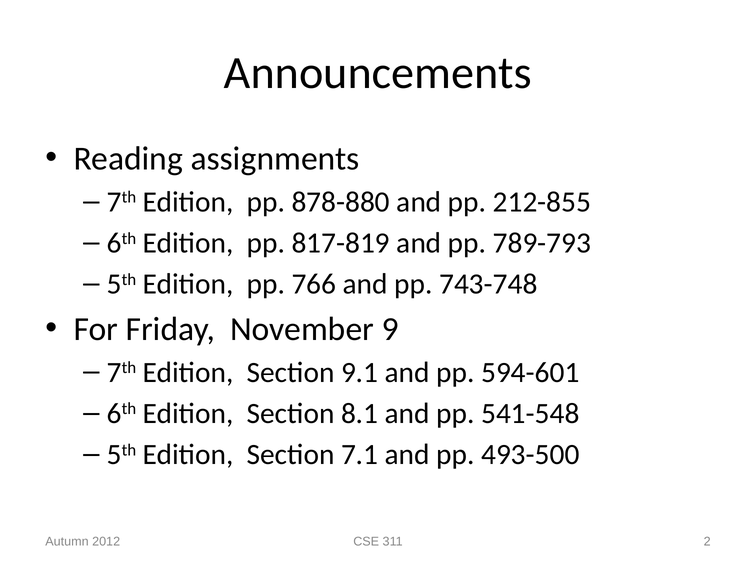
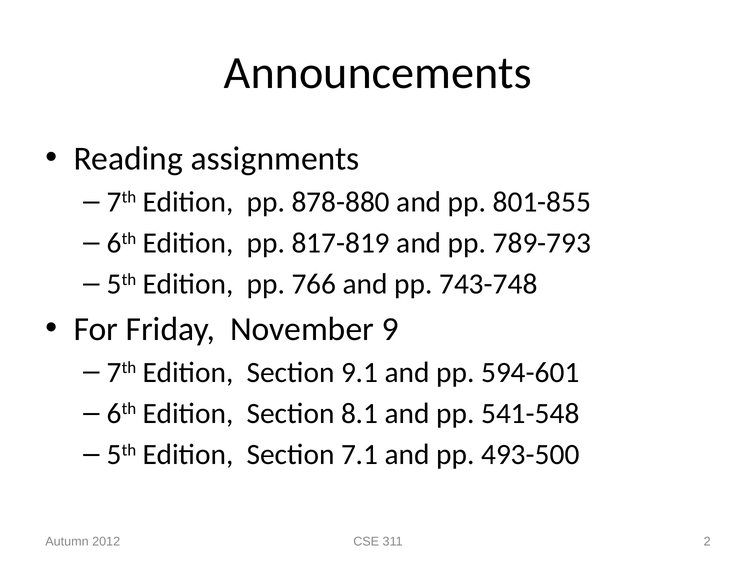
212-855: 212-855 -> 801-855 (542, 202)
